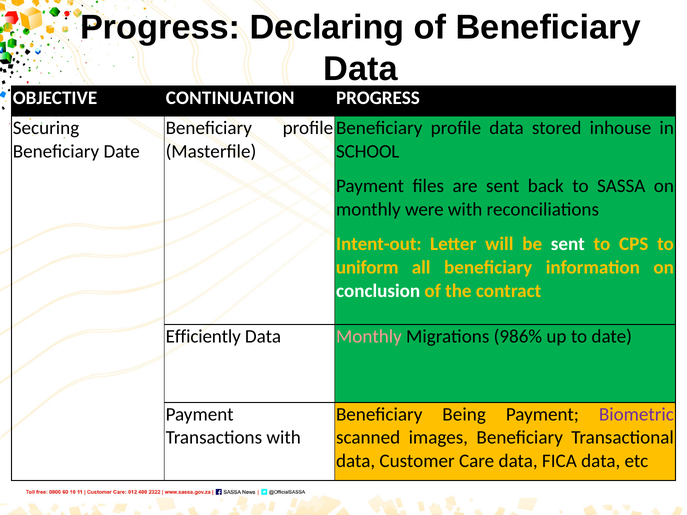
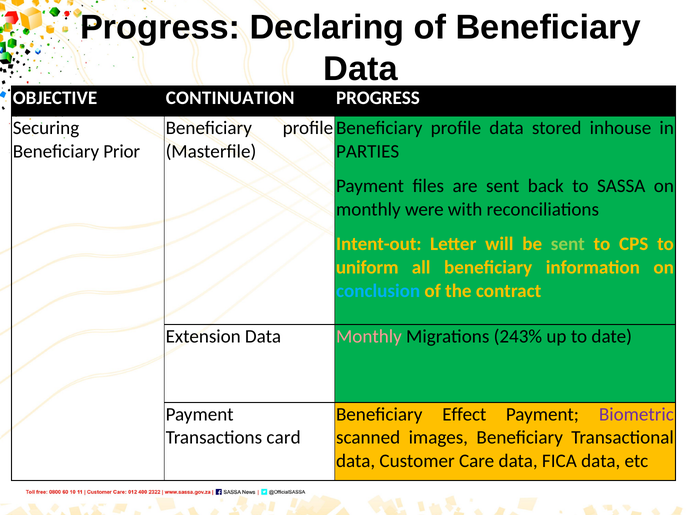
Beneficiary Date: Date -> Prior (122, 151)
SCHOOL: SCHOOL -> PARTIES (368, 151)
sent colour: white -> light green (568, 244)
conclusion colour: white -> light blue (378, 291)
Efficiently: Efficiently -> Extension (203, 336)
986%: 986% -> 243% (518, 336)
Being: Being -> Effect (464, 415)
Transactions with: with -> card (284, 438)
